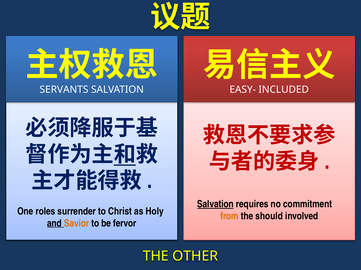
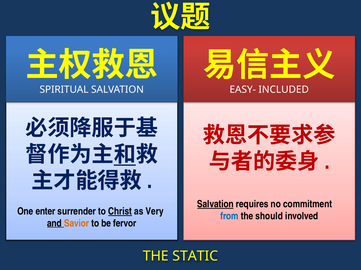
SERVANTS: SERVANTS -> SPIRITUAL (64, 90)
roles: roles -> enter (45, 212)
Christ underline: none -> present (120, 212)
Holy: Holy -> Very (155, 212)
from colour: orange -> blue (229, 217)
OTHER: OTHER -> STATIC (195, 257)
